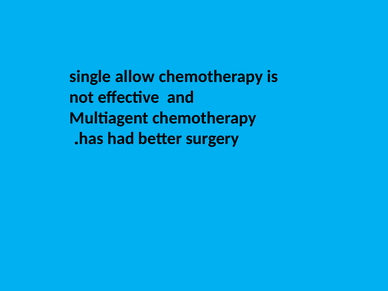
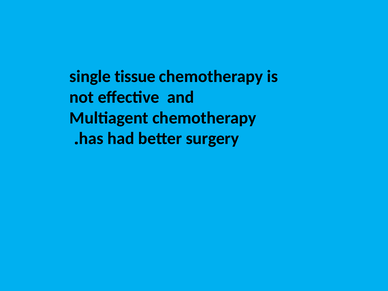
allow: allow -> tissue (135, 76)
